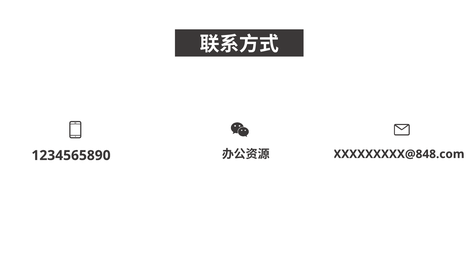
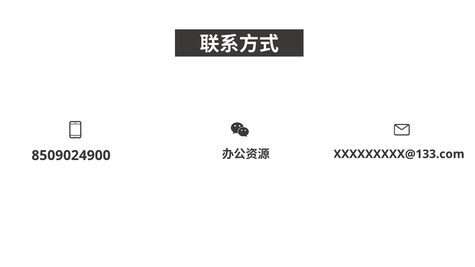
1234565890: 1234565890 -> 8509024900 (71, 156)
XXXXXXXXX@848.com: XXXXXXXXX@848.com -> XXXXXXXXX@133.com (399, 154)
